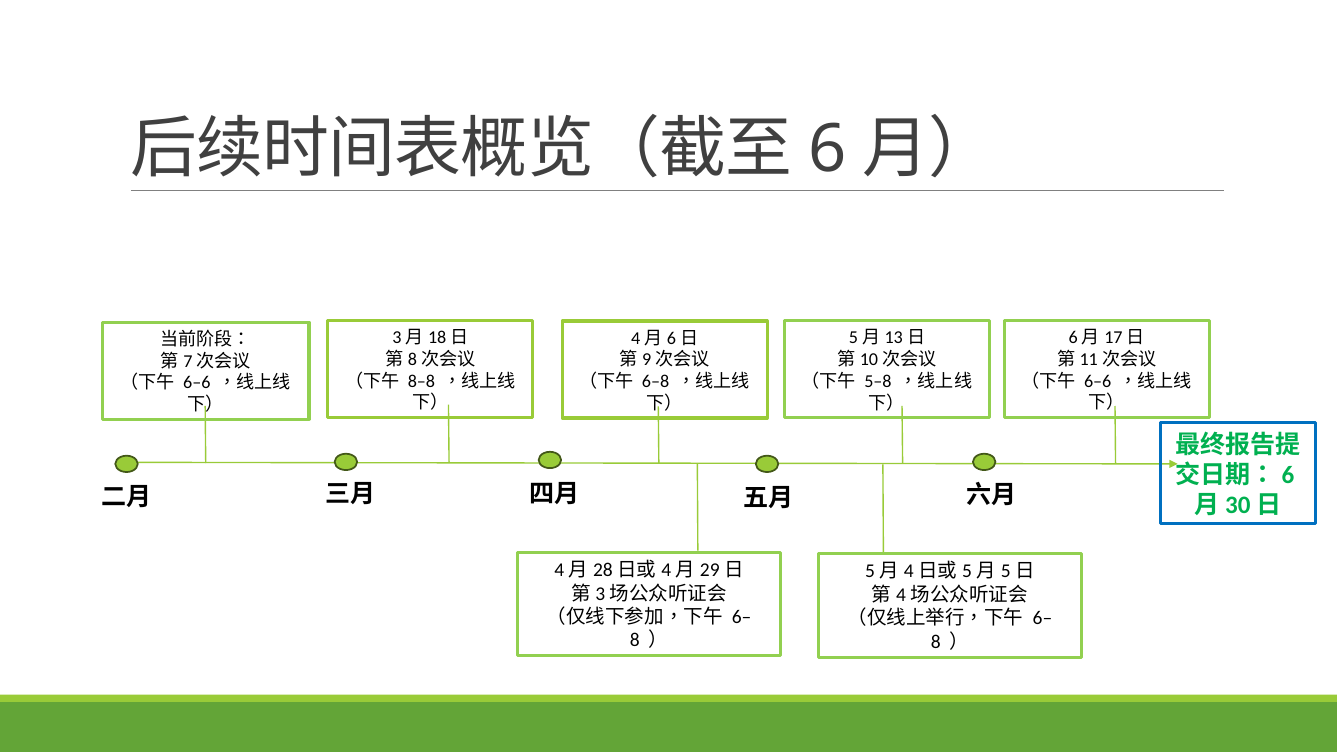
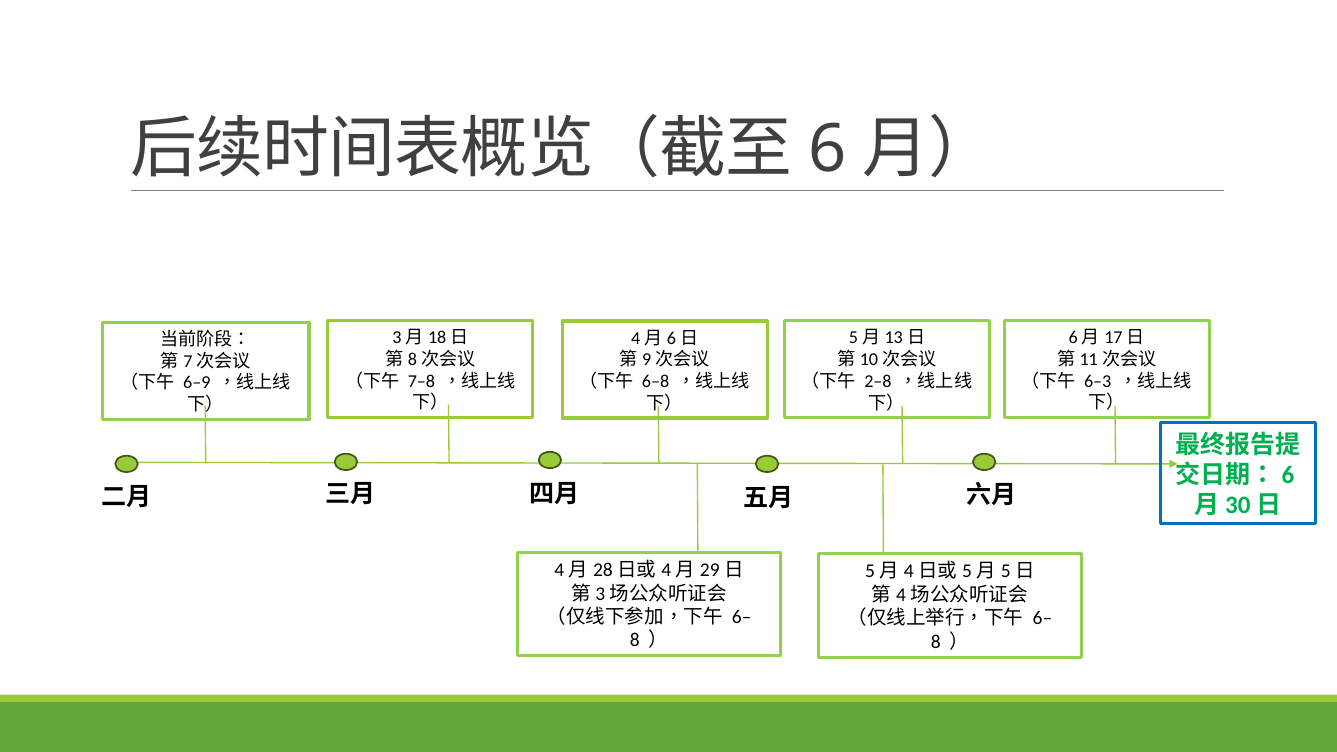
8–8: 8–8 -> 7–8 (421, 381)
6–6: 6–6 -> 6–3 (1098, 381)
5–8: 5–8 -> 2–8 (878, 381)
6–6: 6–6 -> 6–9 (197, 383)
